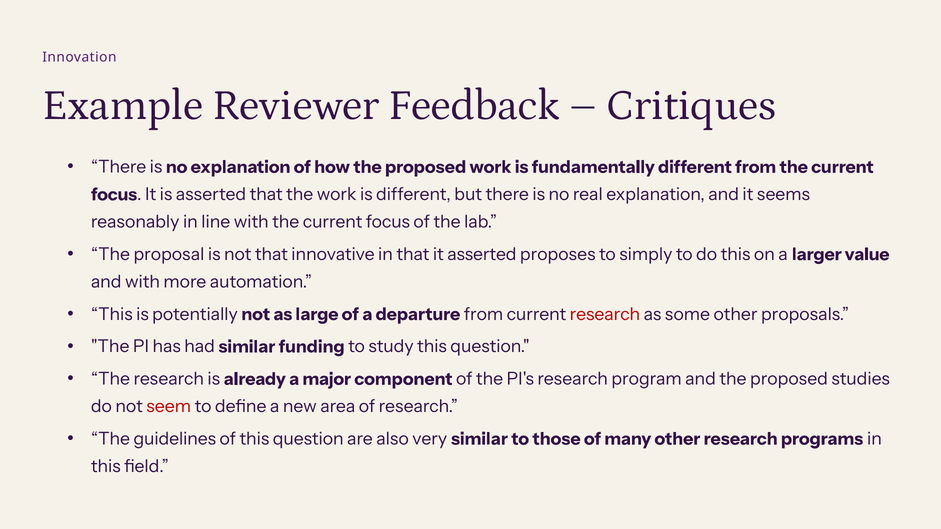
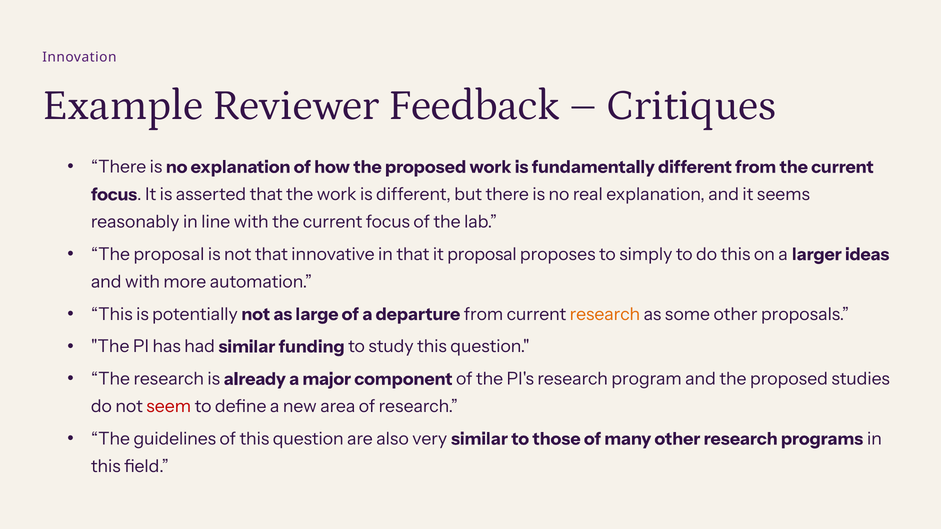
it asserted: asserted -> proposal (482, 255)
value: value -> ideas (867, 255)
research colour: red -> orange (605, 314)
